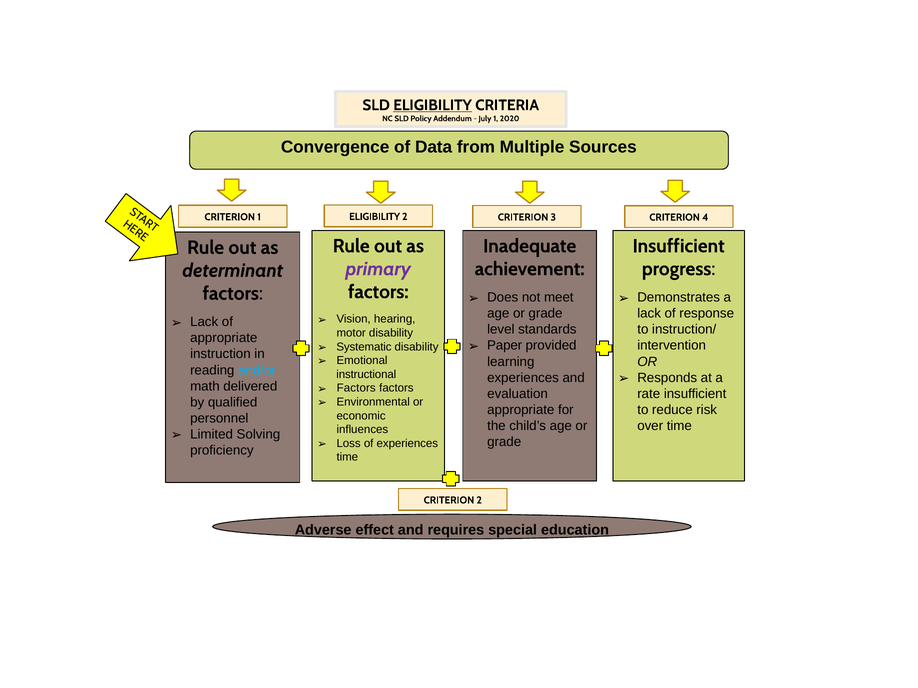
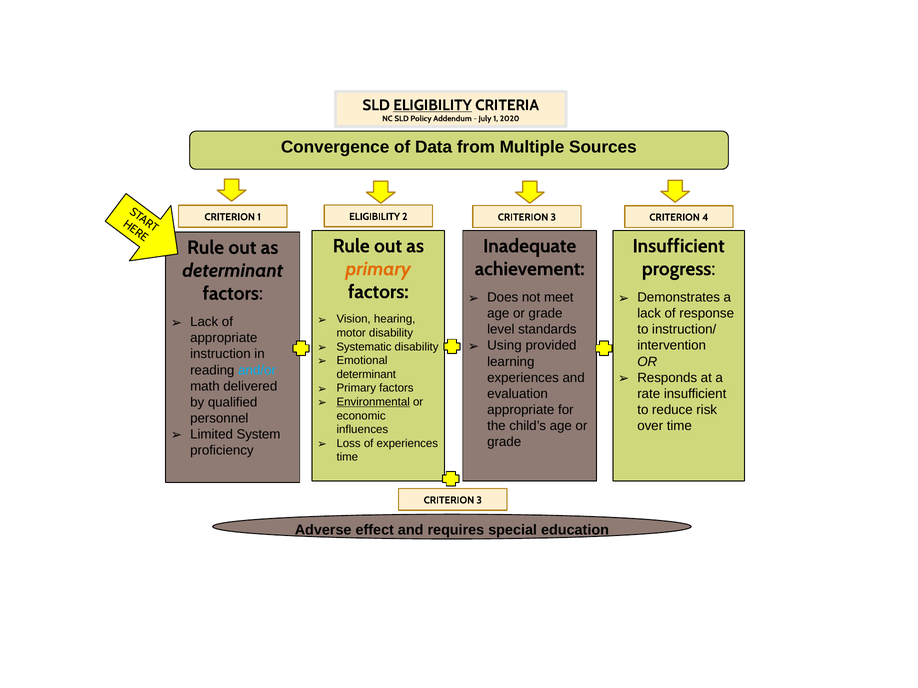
primary colour: purple -> orange (378, 269)
Paper: Paper -> Using (505, 346)
instructional: instructional -> determinant (366, 375)
Factors: Factors -> Primary (356, 388)
Environmental underline: none -> present (373, 402)
Solving: Solving -> System (258, 435)
2: 2 -> 3 (479, 501)
